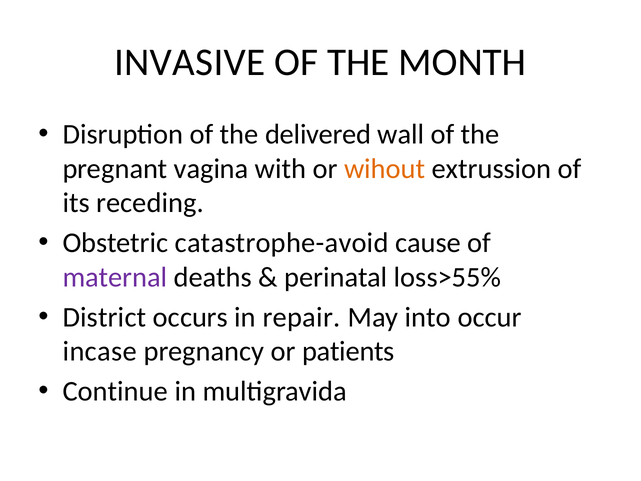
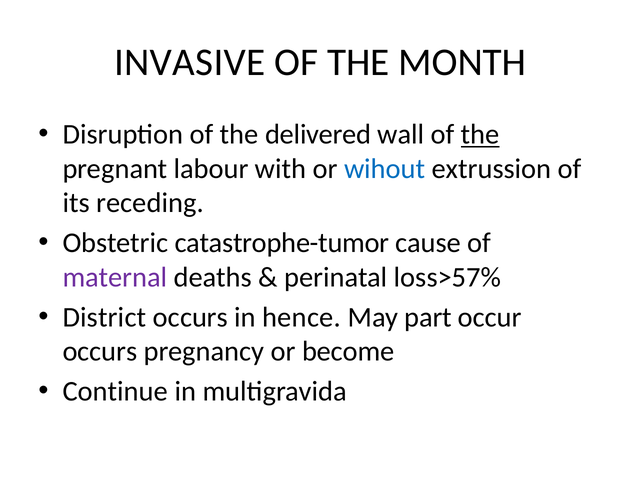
the underline: none -> present (480, 134)
vagina: vagina -> labour (211, 169)
wihout colour: orange -> blue (385, 169)
catastrophe-avoid: catastrophe-avoid -> catastrophe-tumor (282, 243)
loss>55%: loss>55% -> loss>57% (448, 277)
repair: repair -> hence (302, 317)
into: into -> part (428, 317)
incase: incase -> occurs (100, 351)
patients: patients -> become (348, 351)
